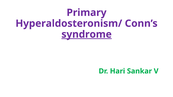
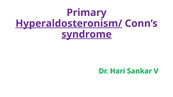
Hyperaldosteronism/ underline: none -> present (69, 24)
